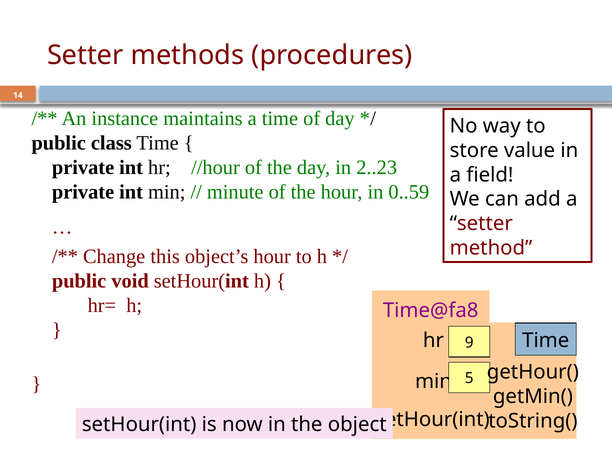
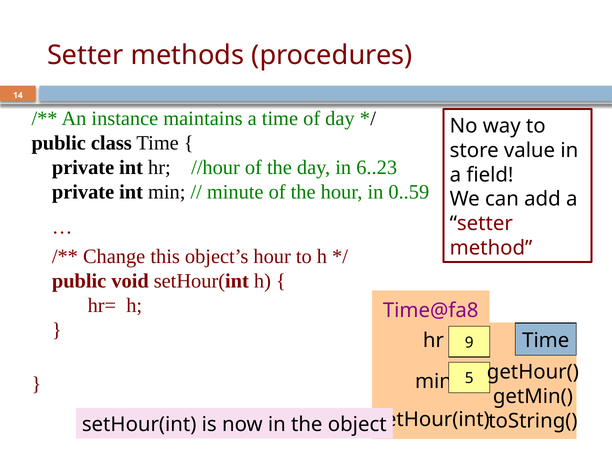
2..23: 2..23 -> 6..23 (377, 168)
